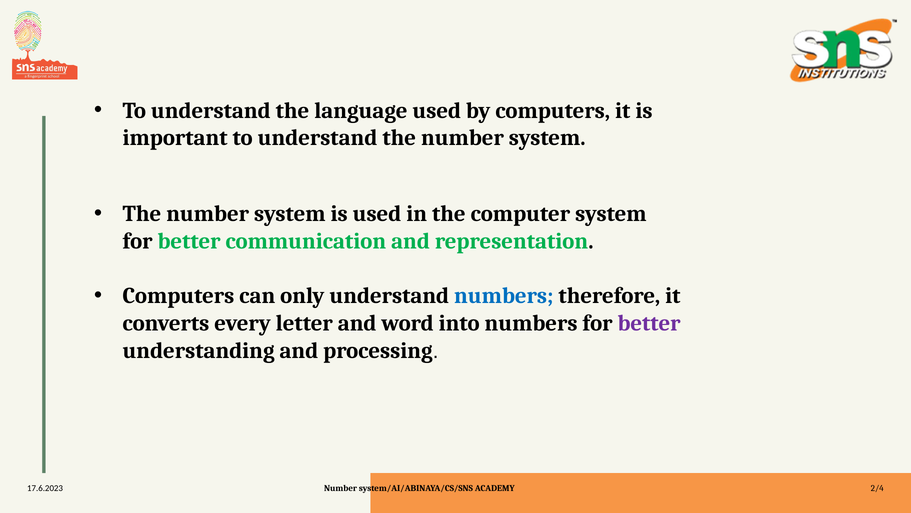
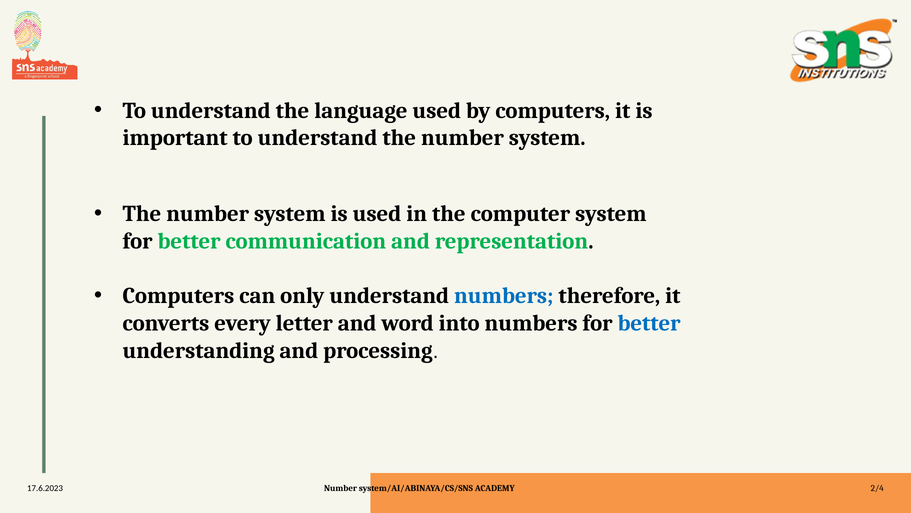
better colour: purple -> blue (649, 323)
